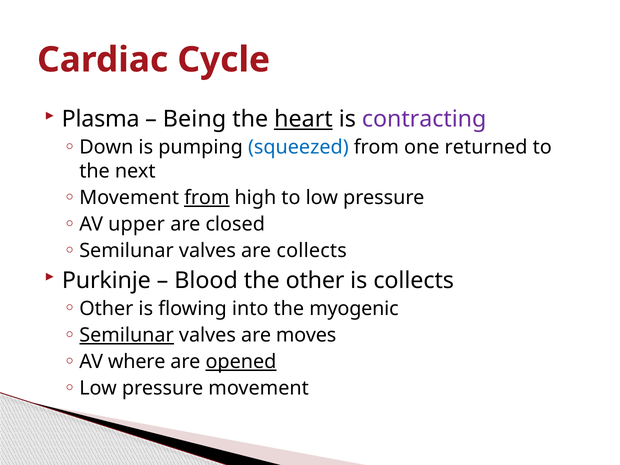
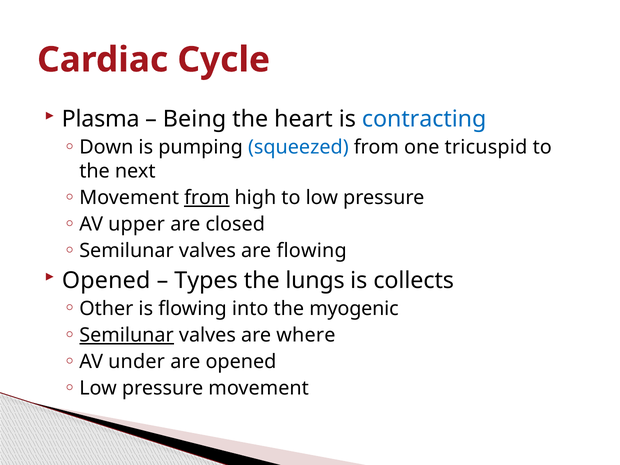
heart underline: present -> none (303, 119)
contracting colour: purple -> blue (424, 119)
returned: returned -> tricuspid (486, 147)
are collects: collects -> flowing (312, 251)
Purkinje: Purkinje -> Opened (106, 280)
Blood: Blood -> Types (206, 280)
the other: other -> lungs (315, 280)
moves: moves -> where (306, 335)
where: where -> under (137, 362)
opened underline: present -> none (241, 362)
